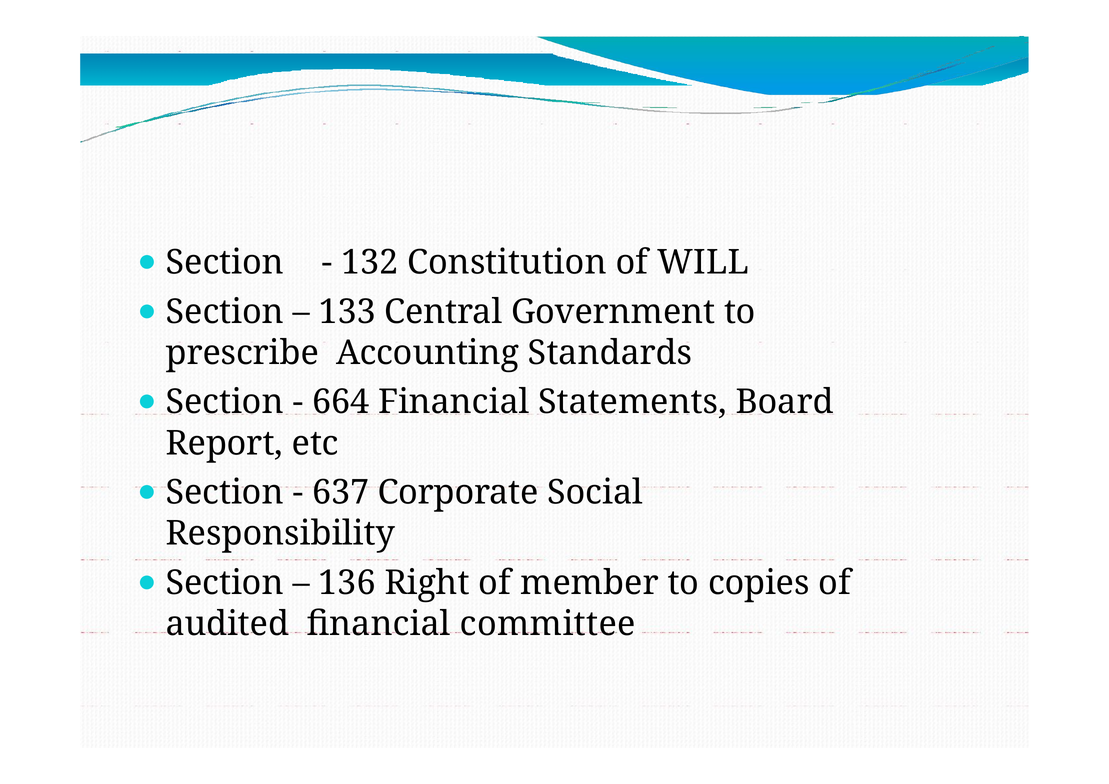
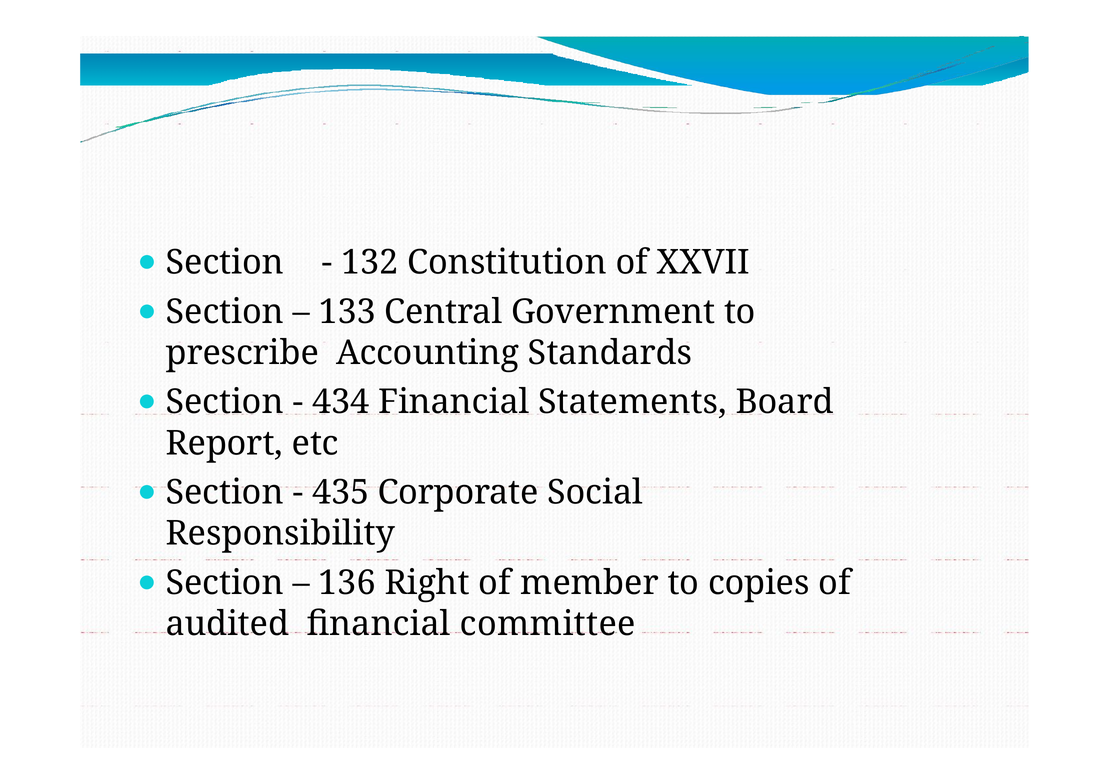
WILL: WILL -> XXVII (703, 262)
664: 664 -> 434 (341, 402)
637: 637 -> 435 (341, 492)
